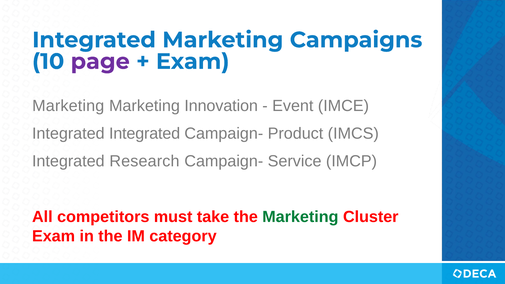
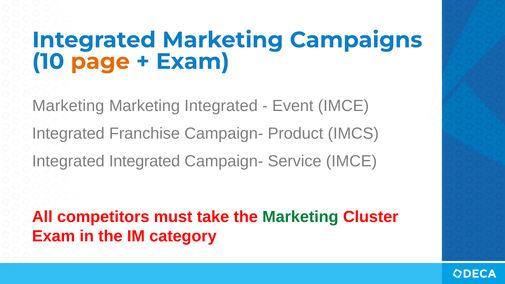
page colour: purple -> orange (100, 62)
Marketing Innovation: Innovation -> Integrated (221, 106)
Integrated Integrated: Integrated -> Franchise (145, 134)
Integrated Research: Research -> Integrated (145, 161)
Service IMCP: IMCP -> IMCE (351, 161)
